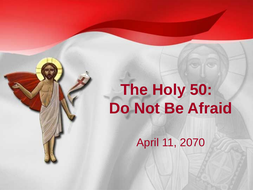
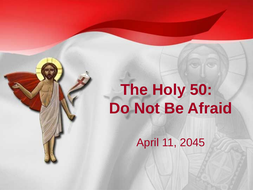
2070: 2070 -> 2045 (192, 142)
